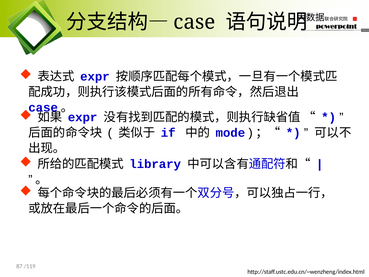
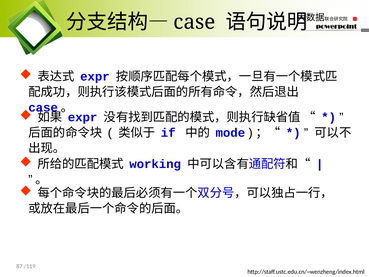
library: library -> working (155, 164)
